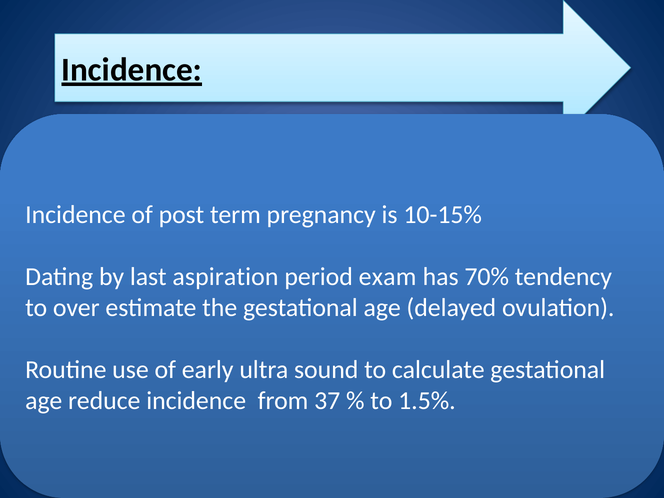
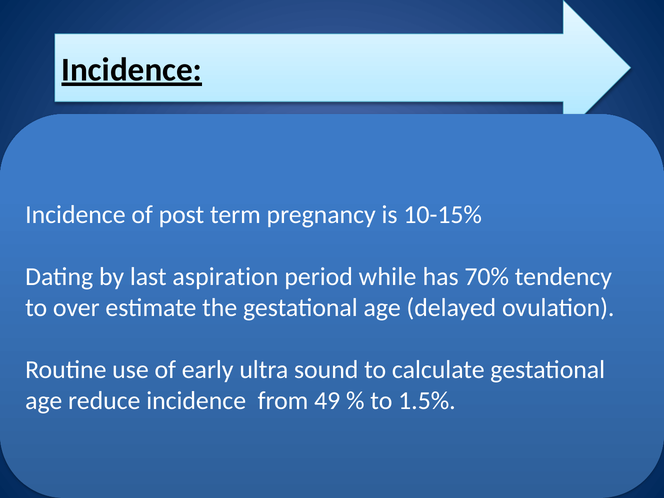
exam: exam -> while (388, 277)
37: 37 -> 49 (327, 401)
